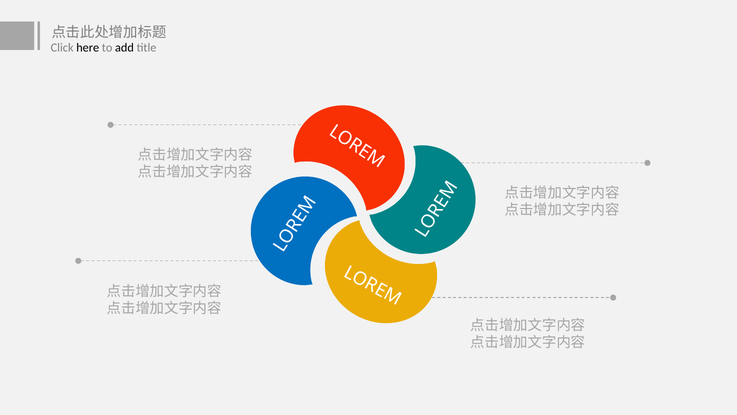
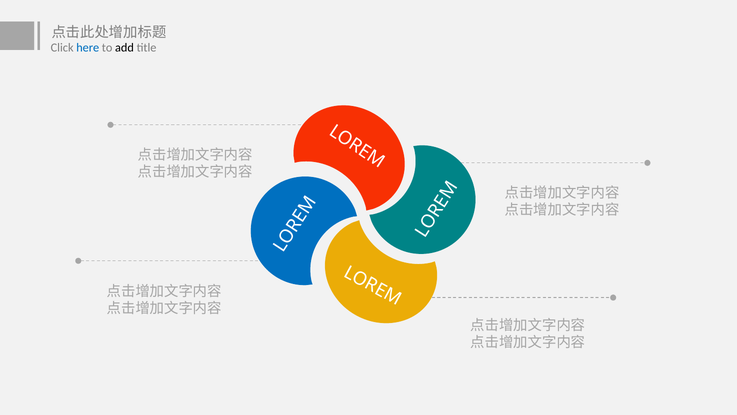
here colour: black -> blue (88, 47)
